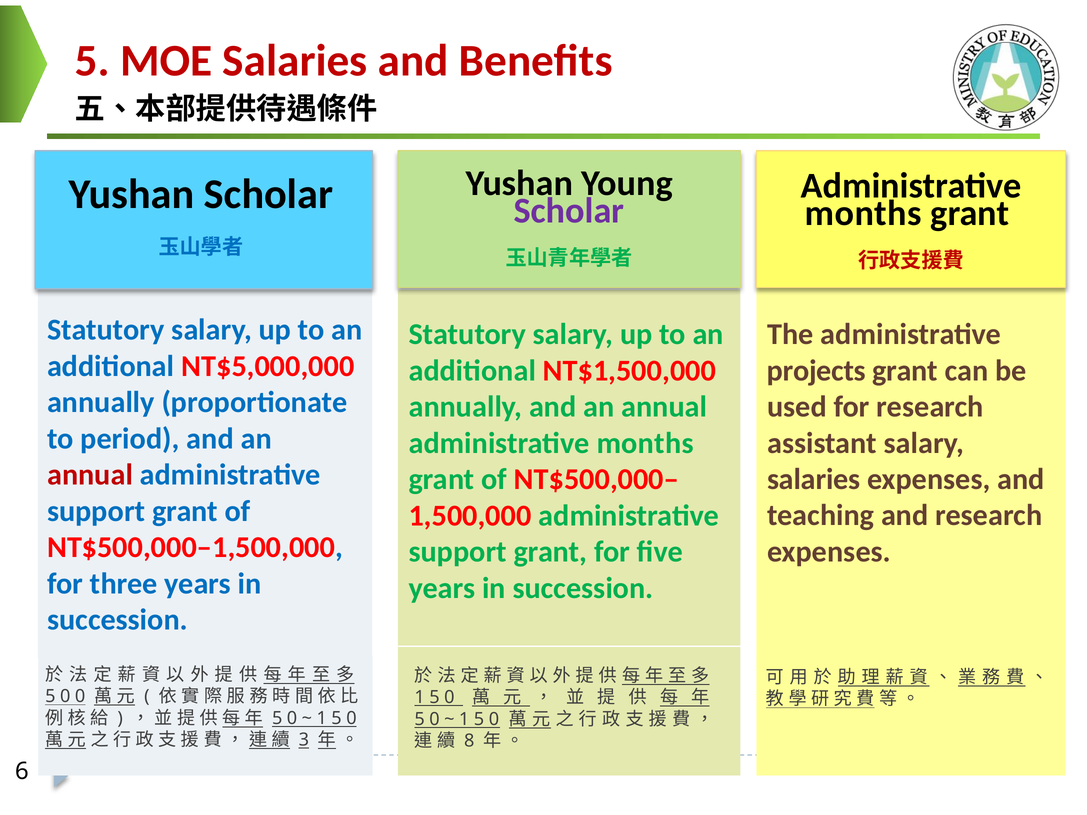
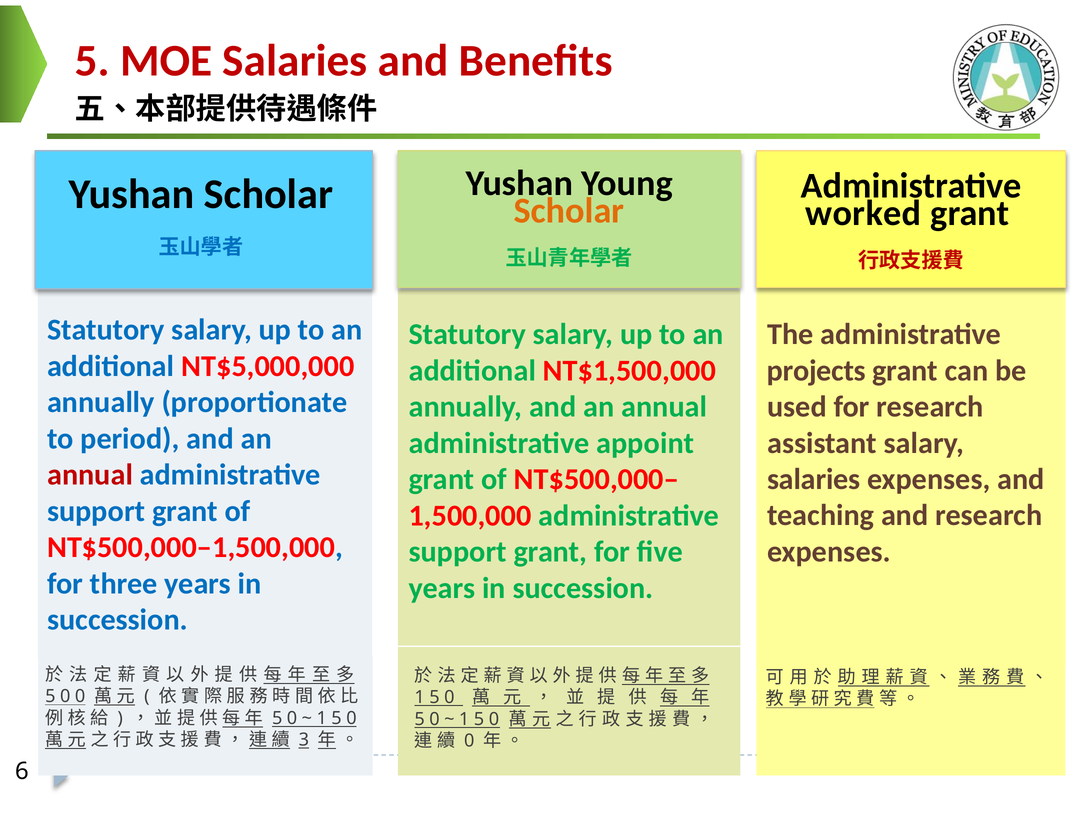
Scholar colour: purple -> orange (569, 211)
months: months -> worked (863, 213)
months: months -> appoint (645, 443)
8: 8 -> 0 (469, 741)
